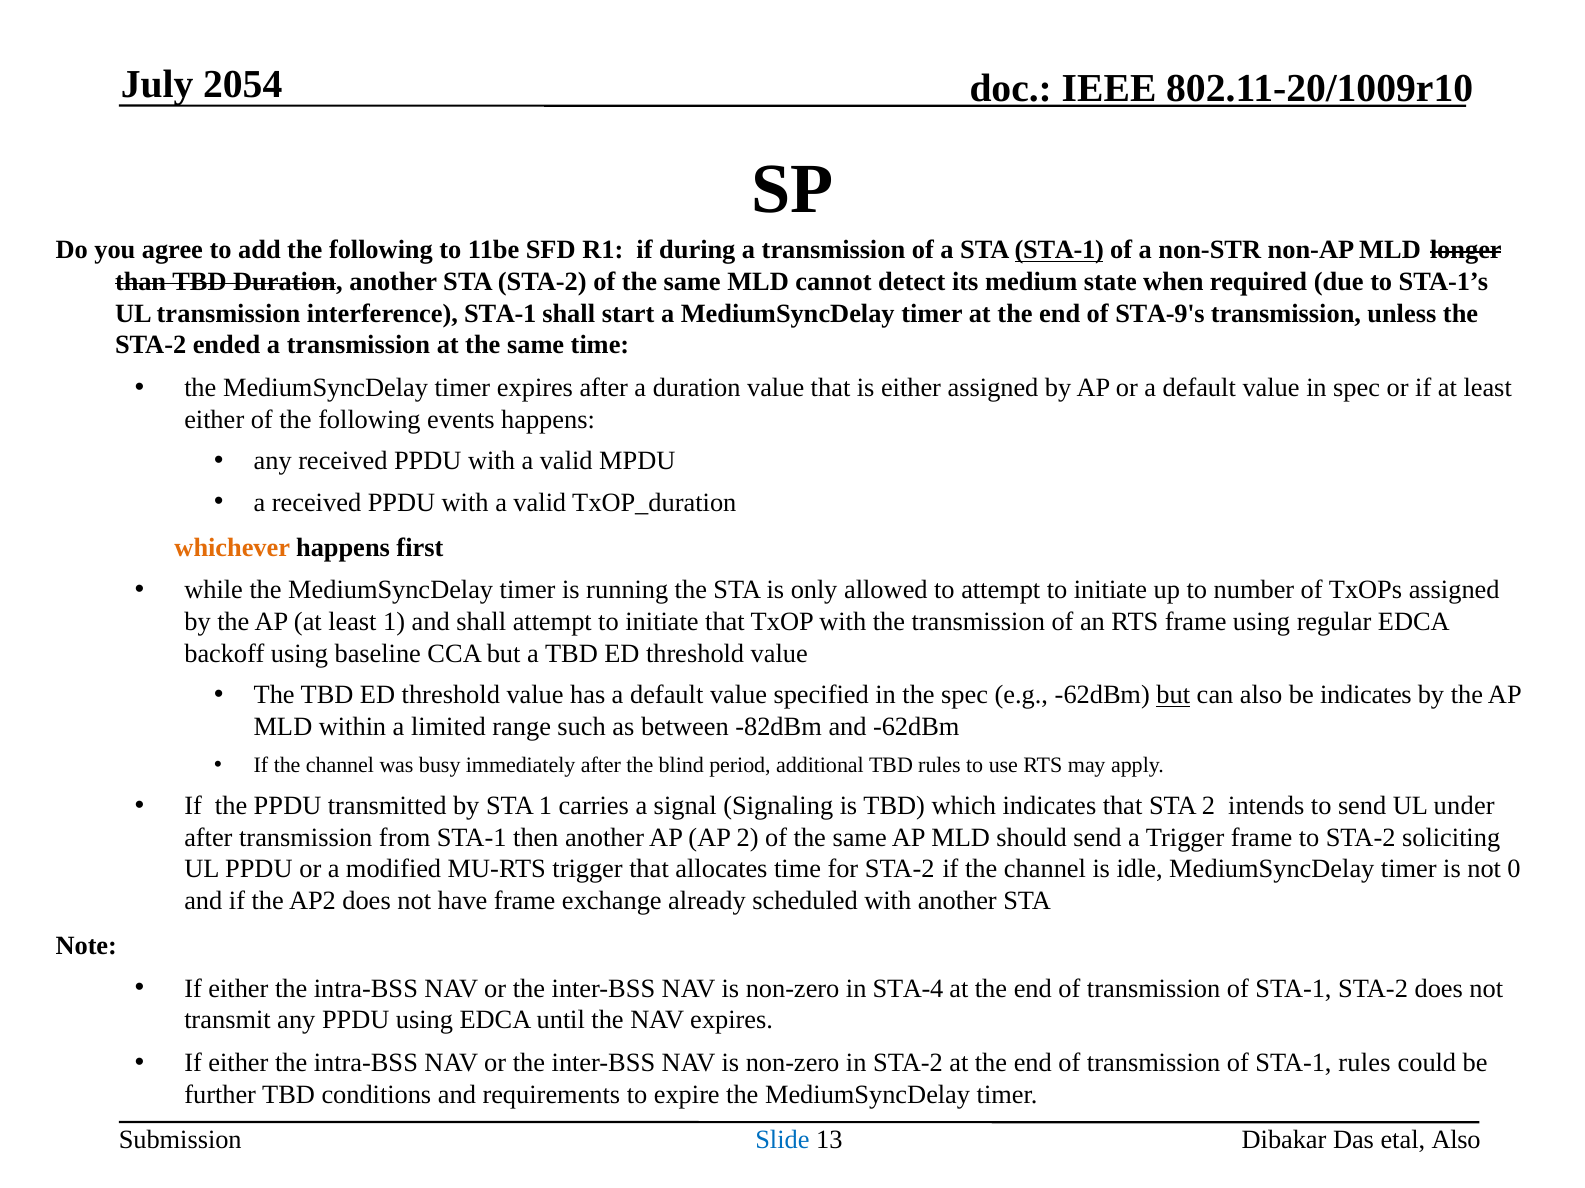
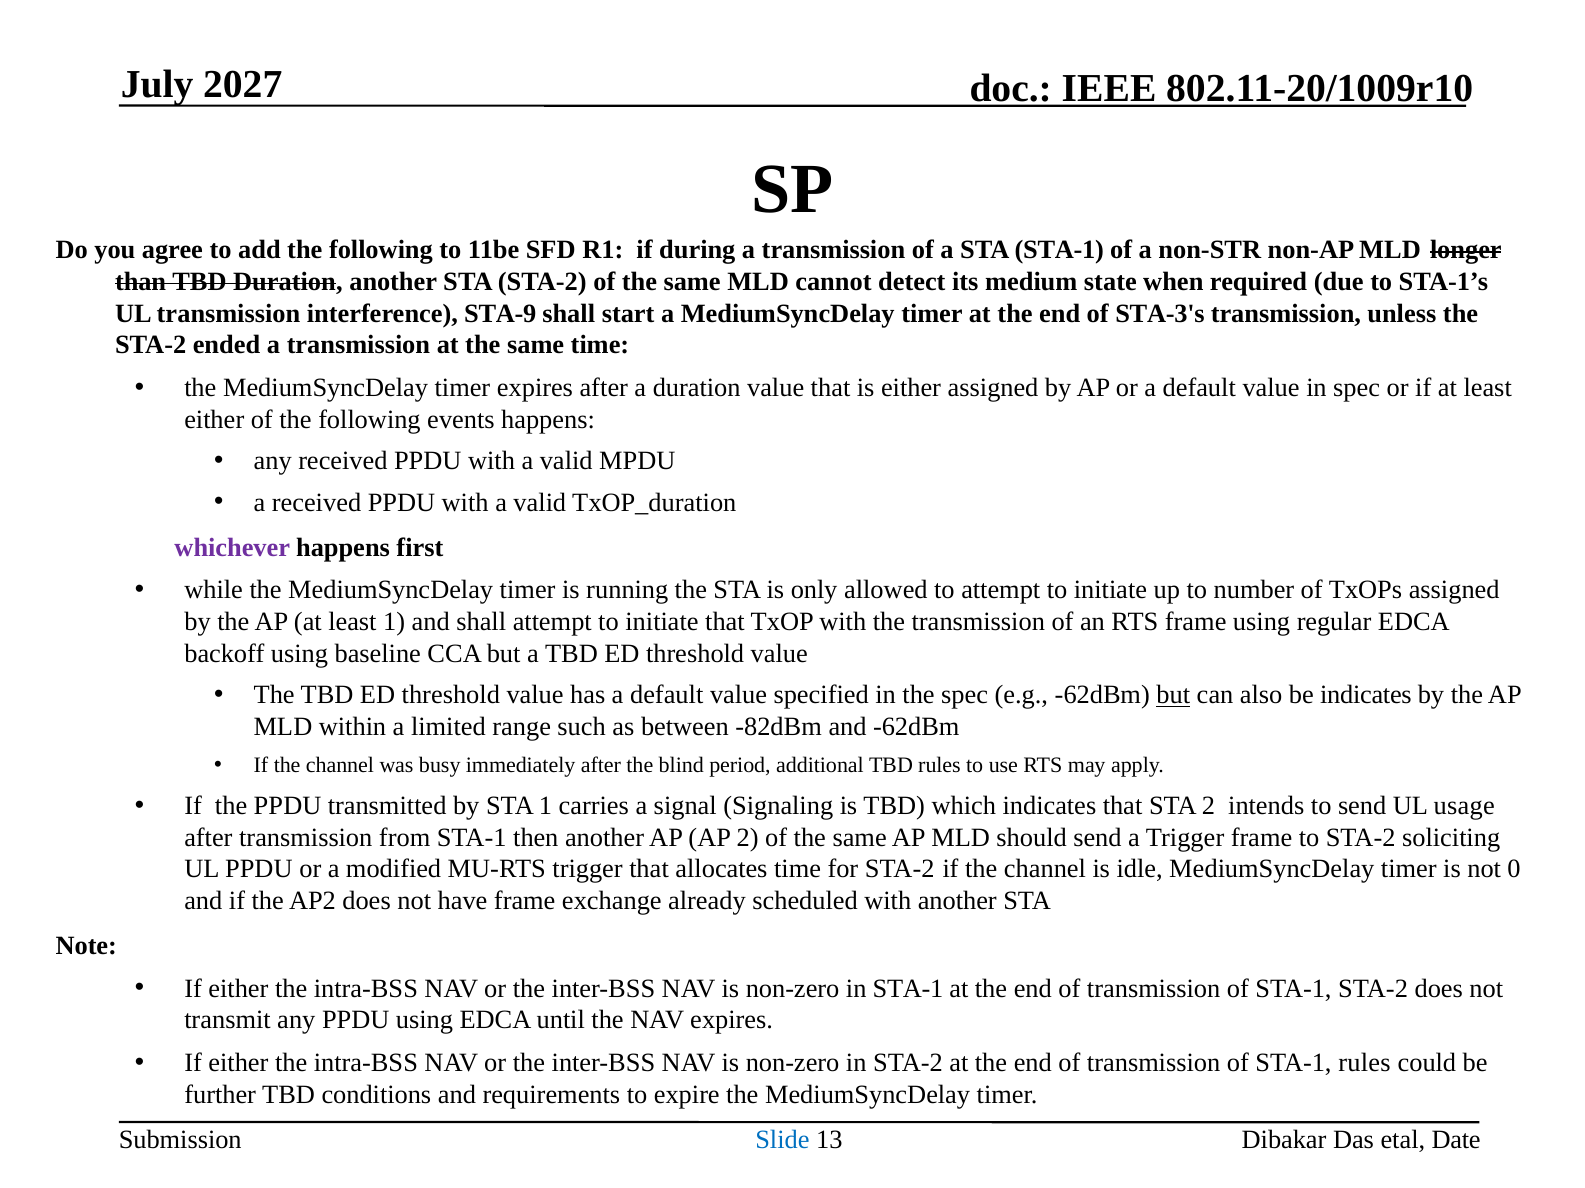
2054: 2054 -> 2027 (243, 84)
STA-1 underline: present -> none (1059, 250)
interference STA-1: STA-1 -> STA-9 (500, 314)
STA-9's: STA-9's -> STA-3's (1160, 314)
whichever colour: orange -> purple (232, 548)
under: under -> usage (1464, 806)
in STA-4: STA-4 -> STA-1 (908, 989)
etal Also: Also -> Date (1456, 1140)
